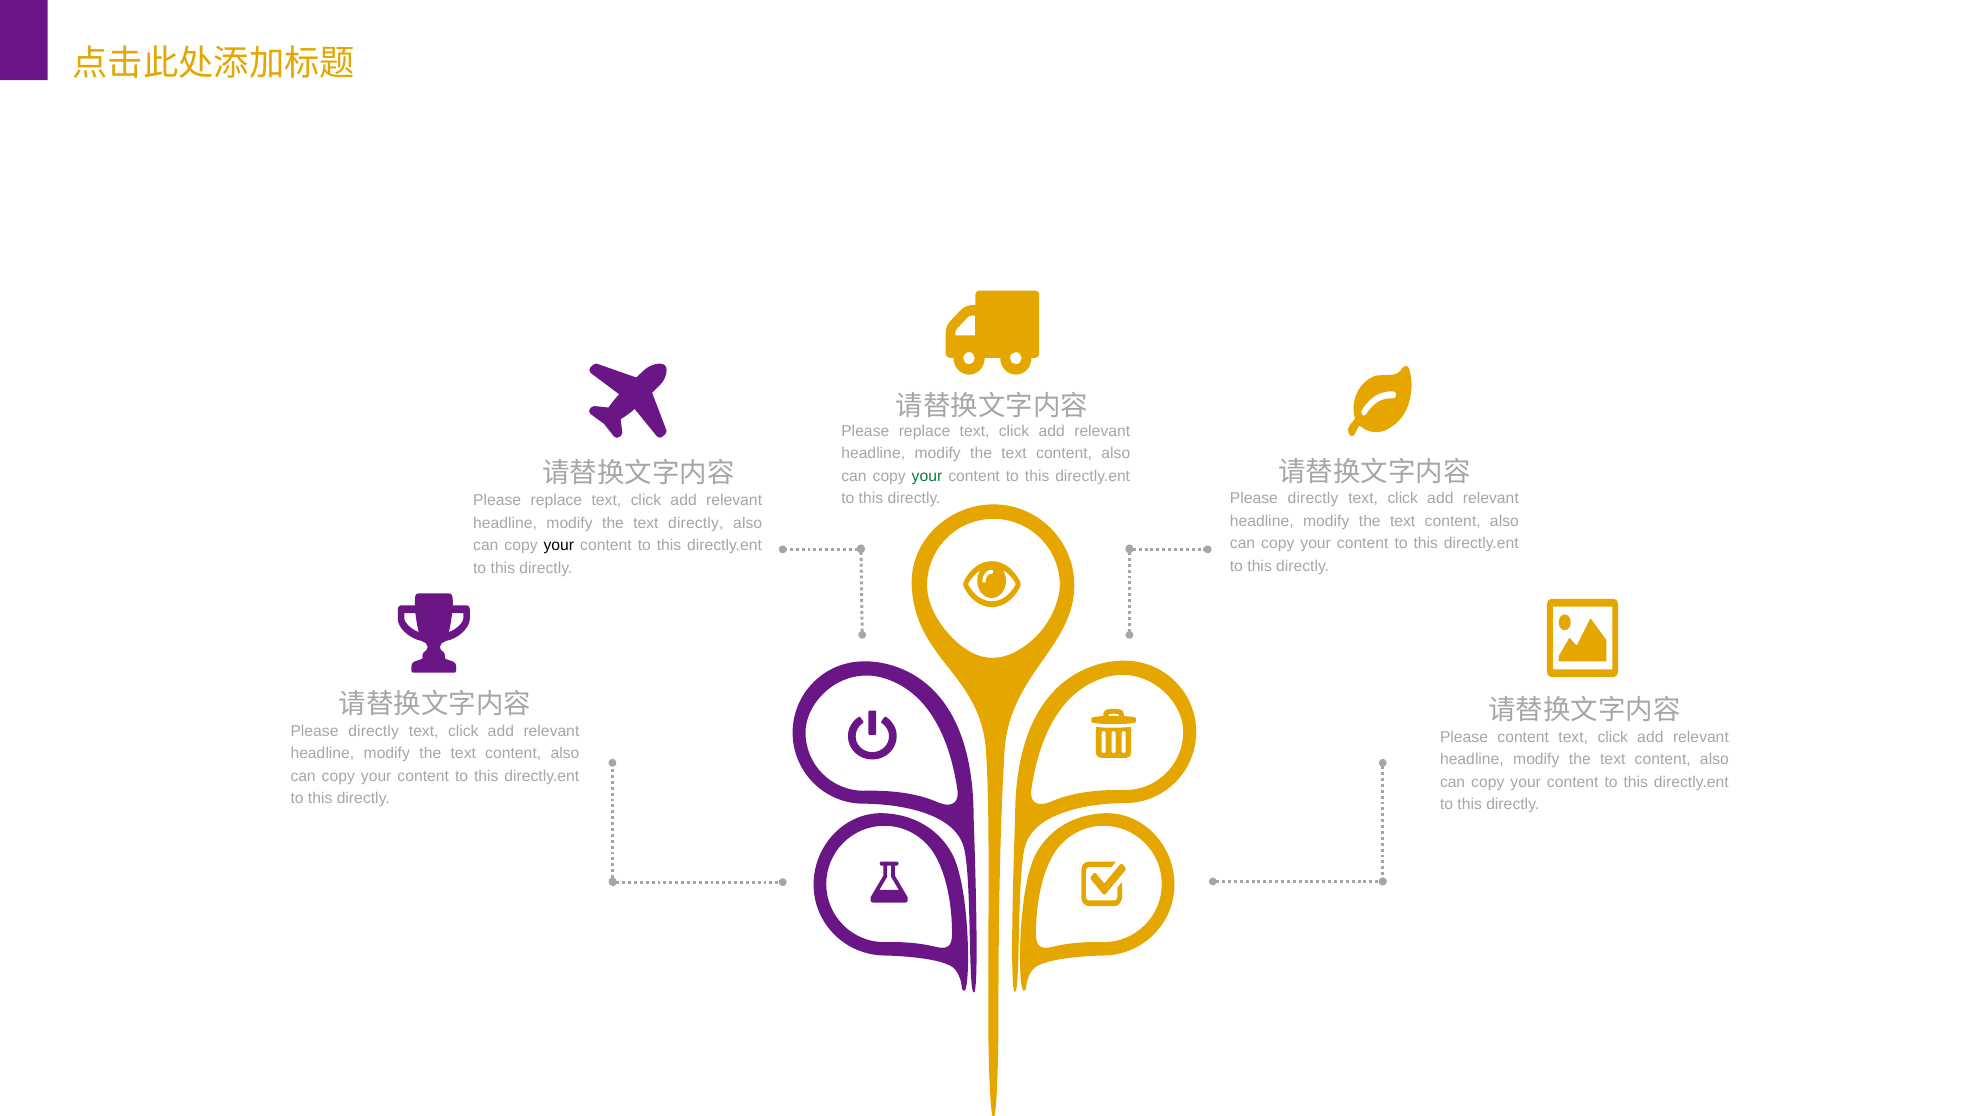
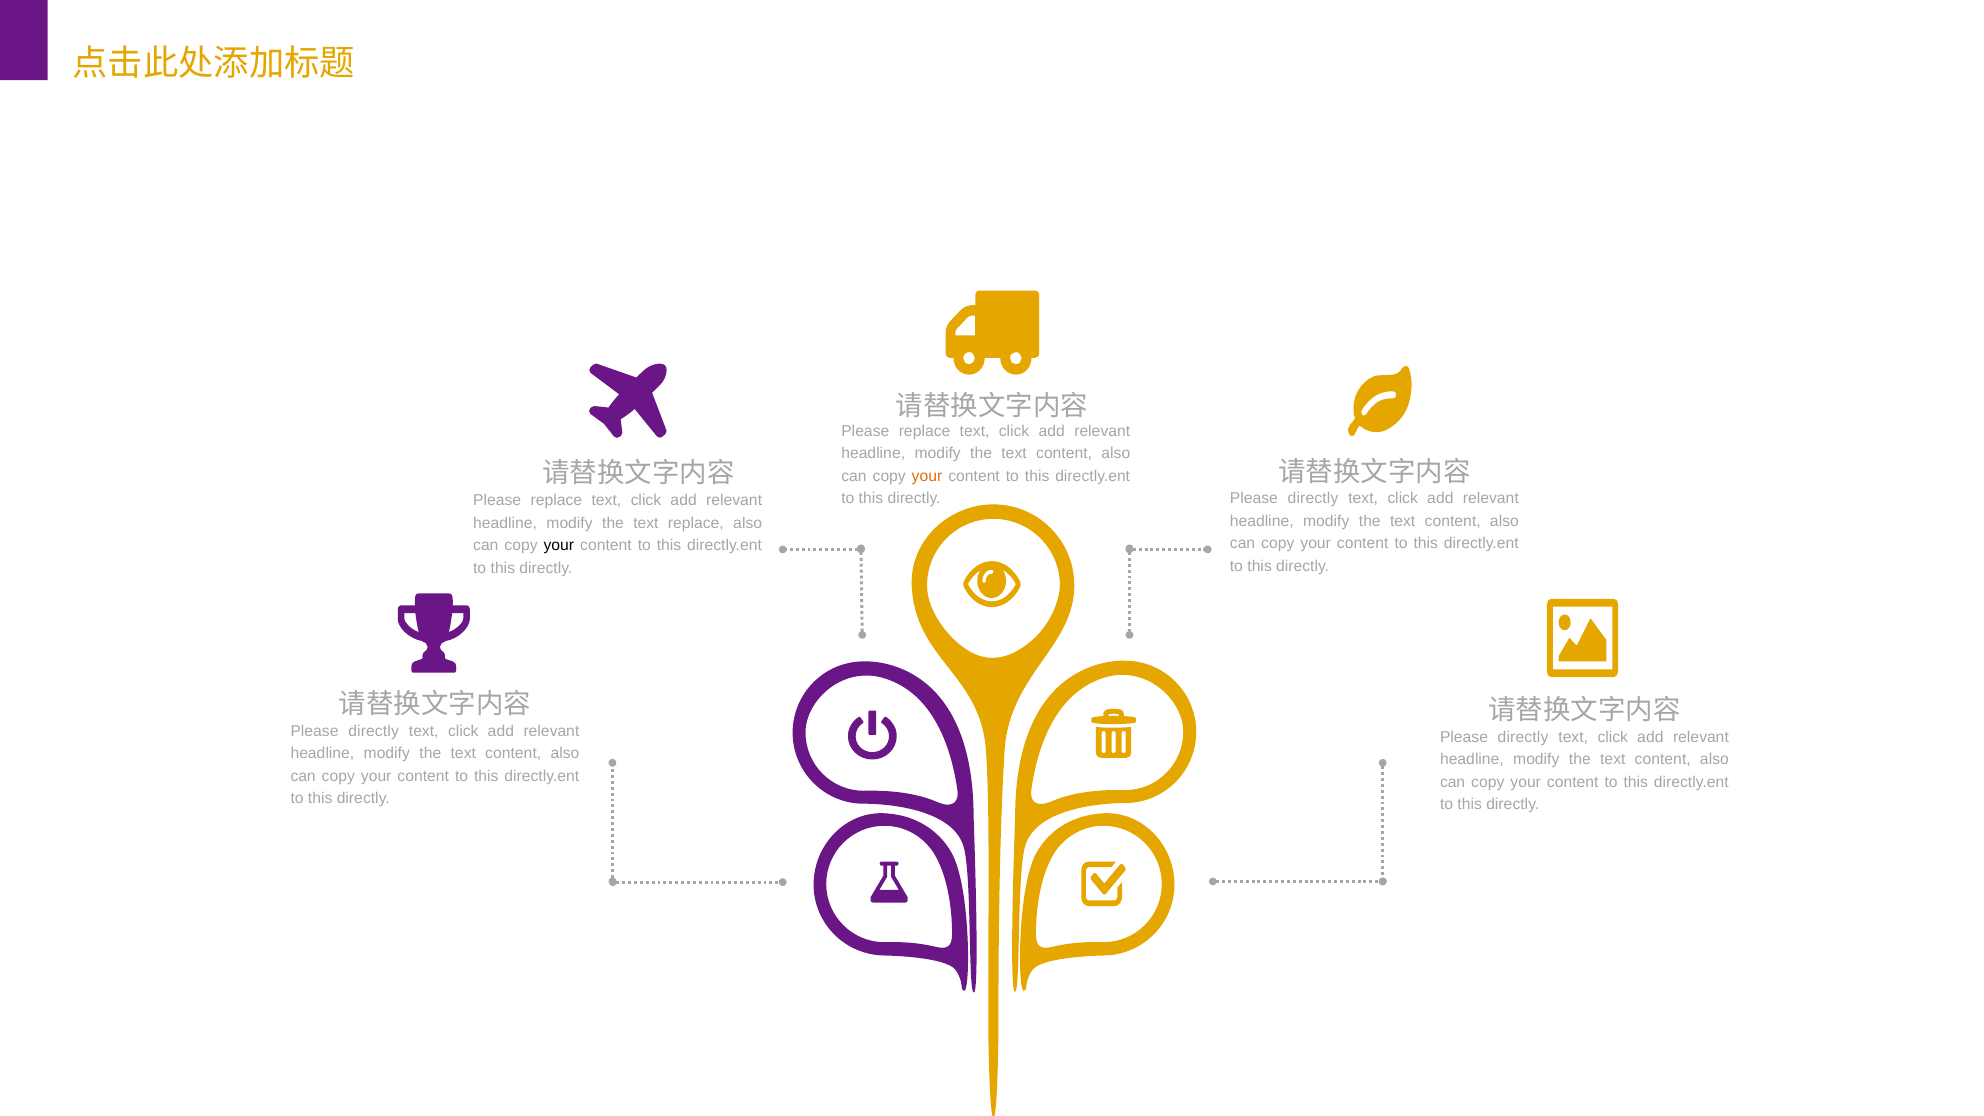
your colour: green -> orange (927, 476)
text directly: directly -> replace (696, 523)
content: content -> directly (1523, 737)
